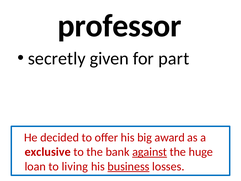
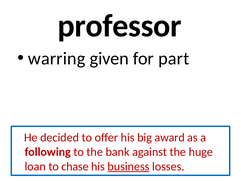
secretly: secretly -> warring (57, 58)
exclusive: exclusive -> following (48, 152)
against underline: present -> none (150, 152)
living: living -> chase (75, 166)
